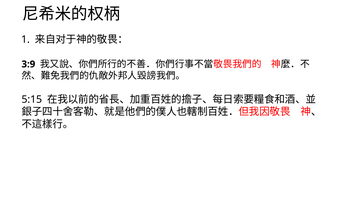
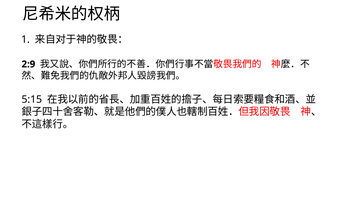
3:9: 3:9 -> 2:9 (28, 64)
